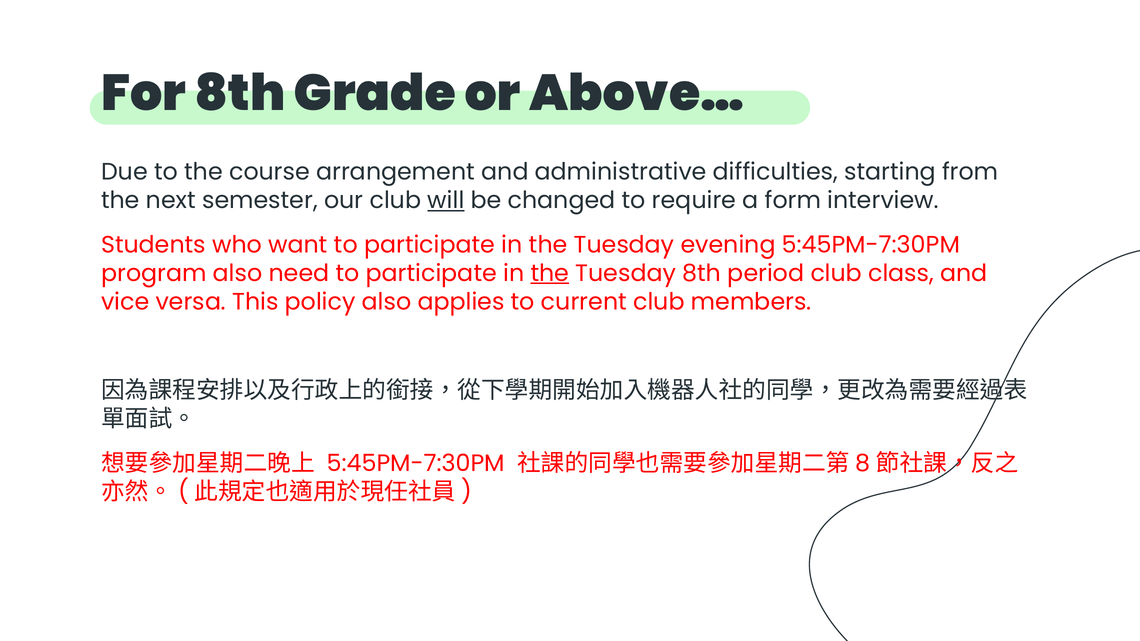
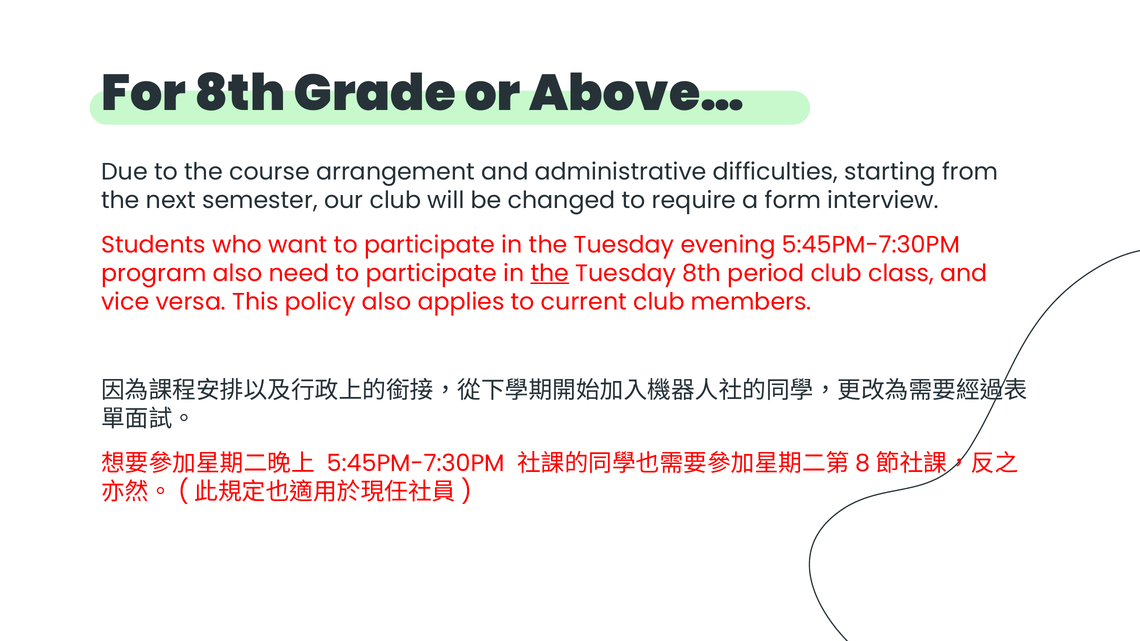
will underline: present -> none (446, 201)
